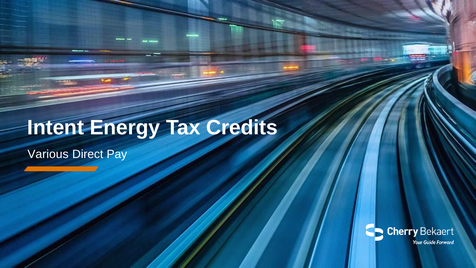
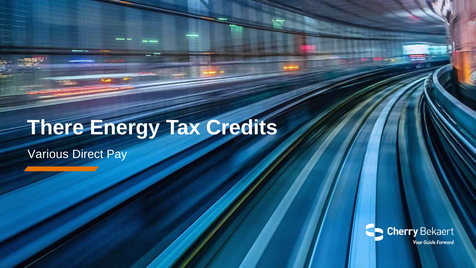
Intent: Intent -> There (56, 128)
